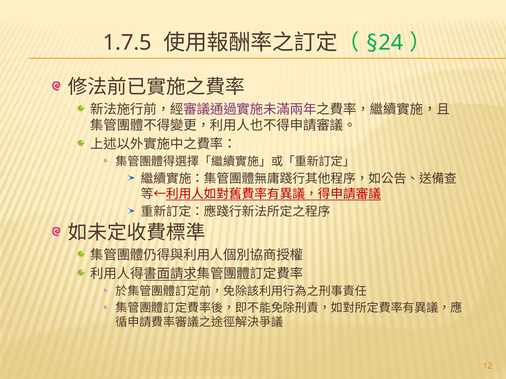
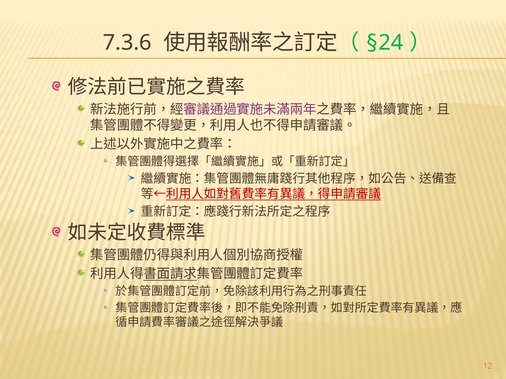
1.7.5: 1.7.5 -> 7.3.6 (127, 43)
